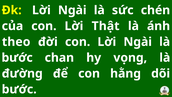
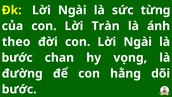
chén: chén -> từng (156, 10)
Thật: Thật -> Tràn (106, 26)
